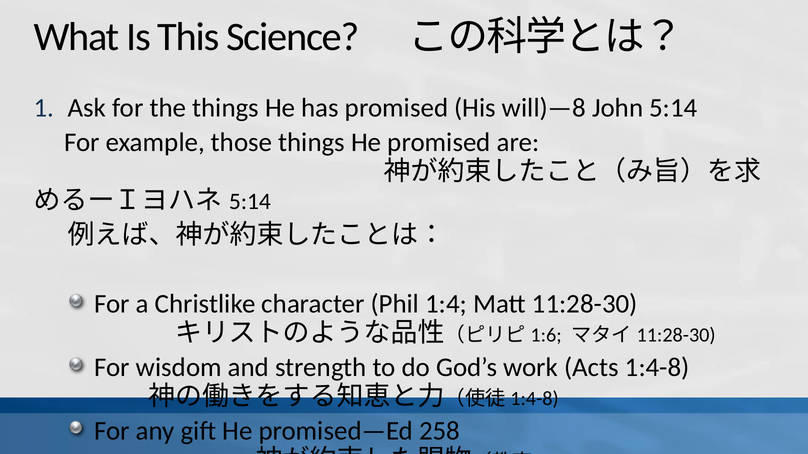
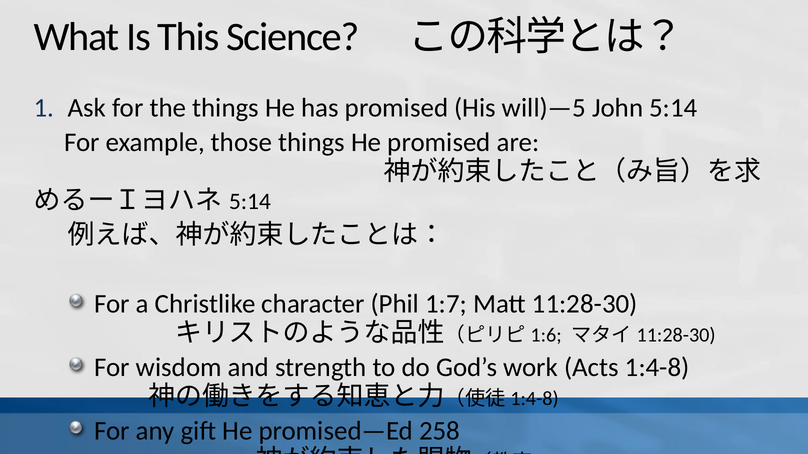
will)—8: will)—8 -> will)—5 (544, 108)
1:4: 1:4 -> 1:7 (446, 304)
